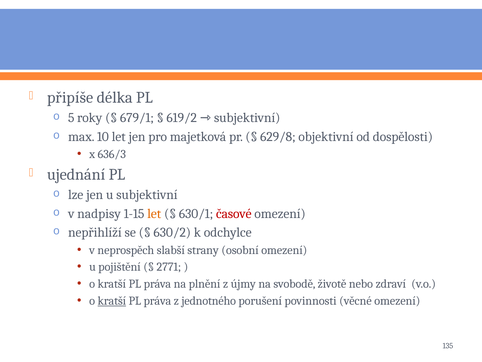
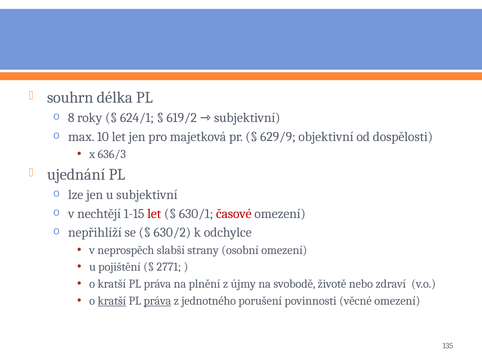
připíše: připíše -> souhrn (70, 98)
5: 5 -> 8 (71, 118)
679/1: 679/1 -> 624/1 (137, 118)
629/8: 629/8 -> 629/9 (278, 136)
nadpisy: nadpisy -> nechtějí (99, 213)
let colour: orange -> red (154, 213)
práva underline: none -> present (157, 300)
